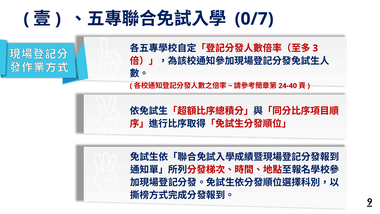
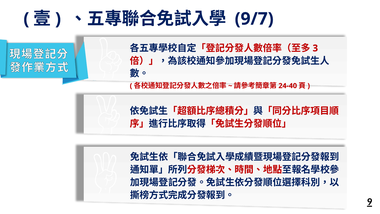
0/7: 0/7 -> 9/7 (254, 19)
